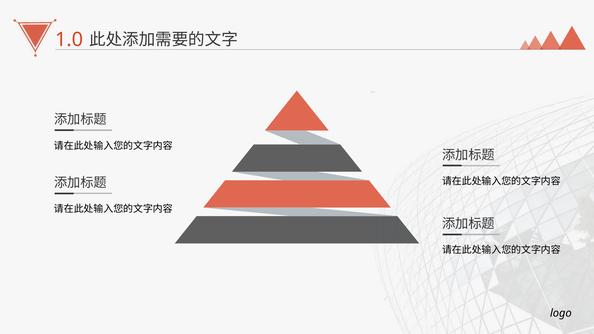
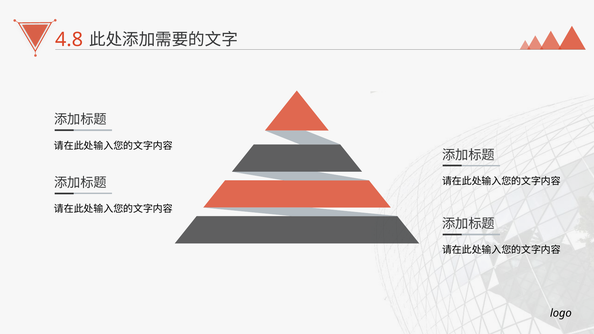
1.0: 1.0 -> 4.8 (69, 40)
